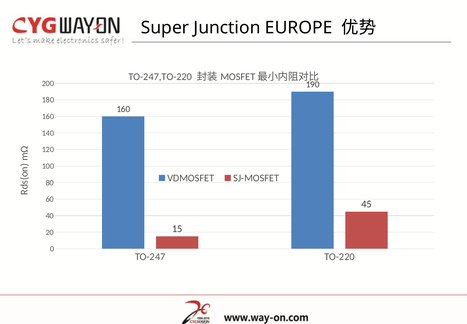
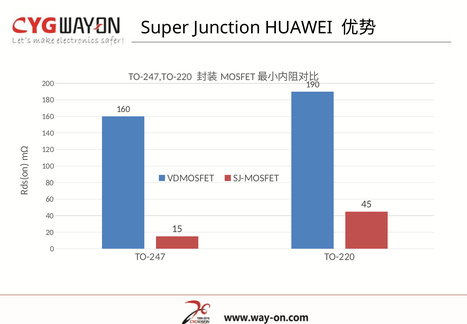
EUROPE: EUROPE -> HUAWEI (299, 28)
